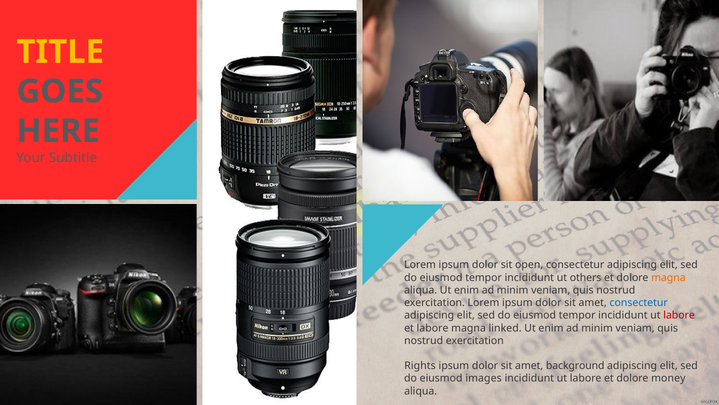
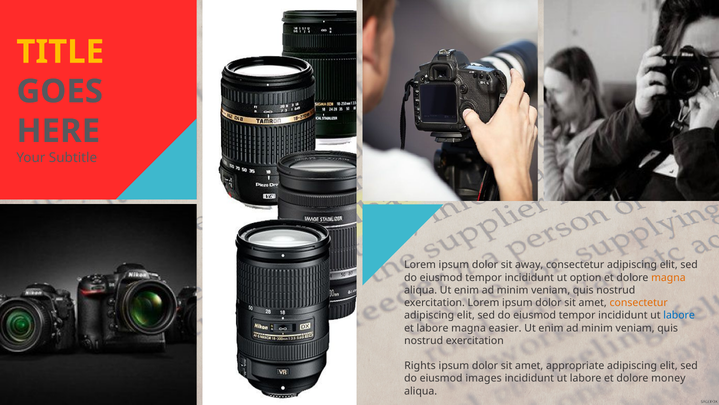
open: open -> away (529, 265)
others: others -> option (586, 277)
consectetur colour: blue -> orange (639, 302)
labore colour: red -> blue (679, 315)
linked: linked -> easier (505, 328)
background: background -> appropriate (575, 365)
